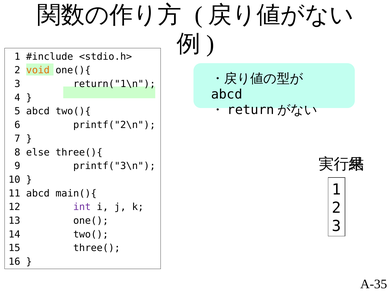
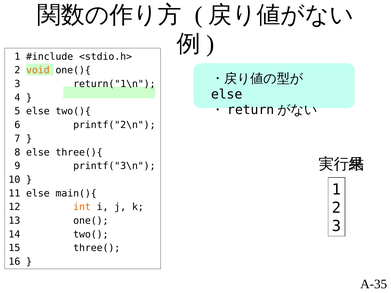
abcd: abcd -> else (227, 94)
5 abcd: abcd -> else (38, 111)
11 abcd: abcd -> else (38, 193)
int colour: purple -> orange (82, 207)
